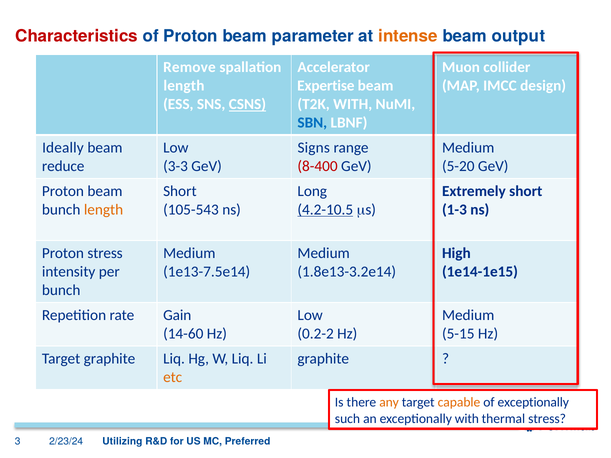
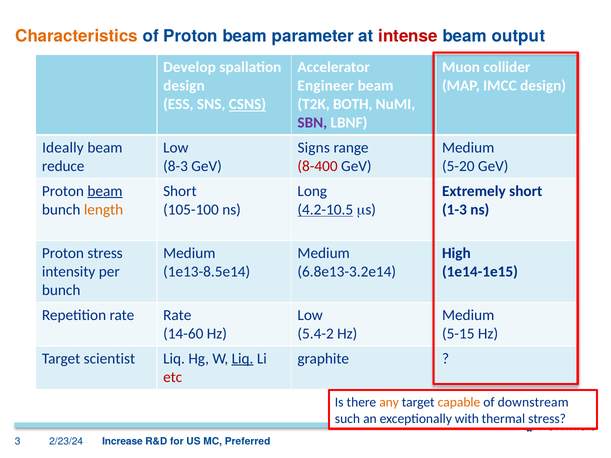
Characteristics colour: red -> orange (77, 36)
intense colour: orange -> red (408, 36)
Remove: Remove -> Develop (190, 67)
length: length -> design (184, 86)
Expertise: Expertise -> Engineer (326, 86)
T2K WITH: WITH -> BOTH (353, 104)
SBN colour: blue -> purple (312, 123)
3-3: 3-3 -> 8-3 (176, 166)
beam underline: none -> present (105, 191)
105-543: 105-543 -> 105-100 (191, 210)
1e13-7.5e14: 1e13-7.5e14 -> 1e13-8.5e14 (207, 272)
1.8e13-3.2e14: 1.8e13-3.2e14 -> 6.8e13-3.2e14 (347, 272)
rate Gain: Gain -> Rate (177, 315)
0.2-2: 0.2-2 -> 5.4-2 (316, 334)
Target graphite: graphite -> scientist (109, 359)
Liq underline: none -> present (243, 359)
etc colour: orange -> red (173, 377)
of exceptionally: exceptionally -> downstream (533, 402)
Utilizing: Utilizing -> Increase (122, 441)
